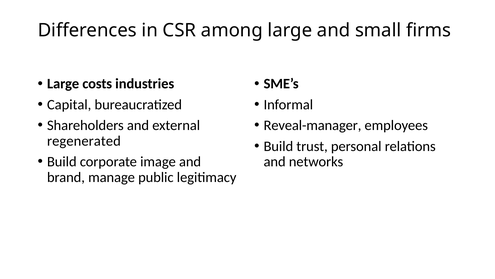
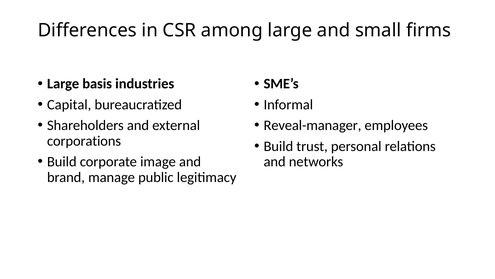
costs: costs -> basis (97, 84)
regenerated: regenerated -> corporations (84, 141)
